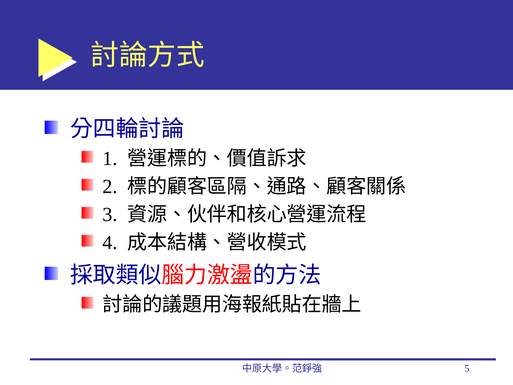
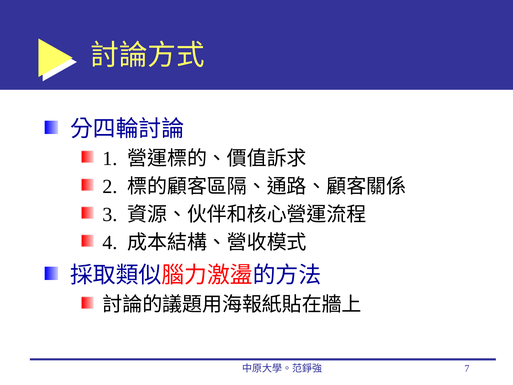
5: 5 -> 7 (467, 368)
